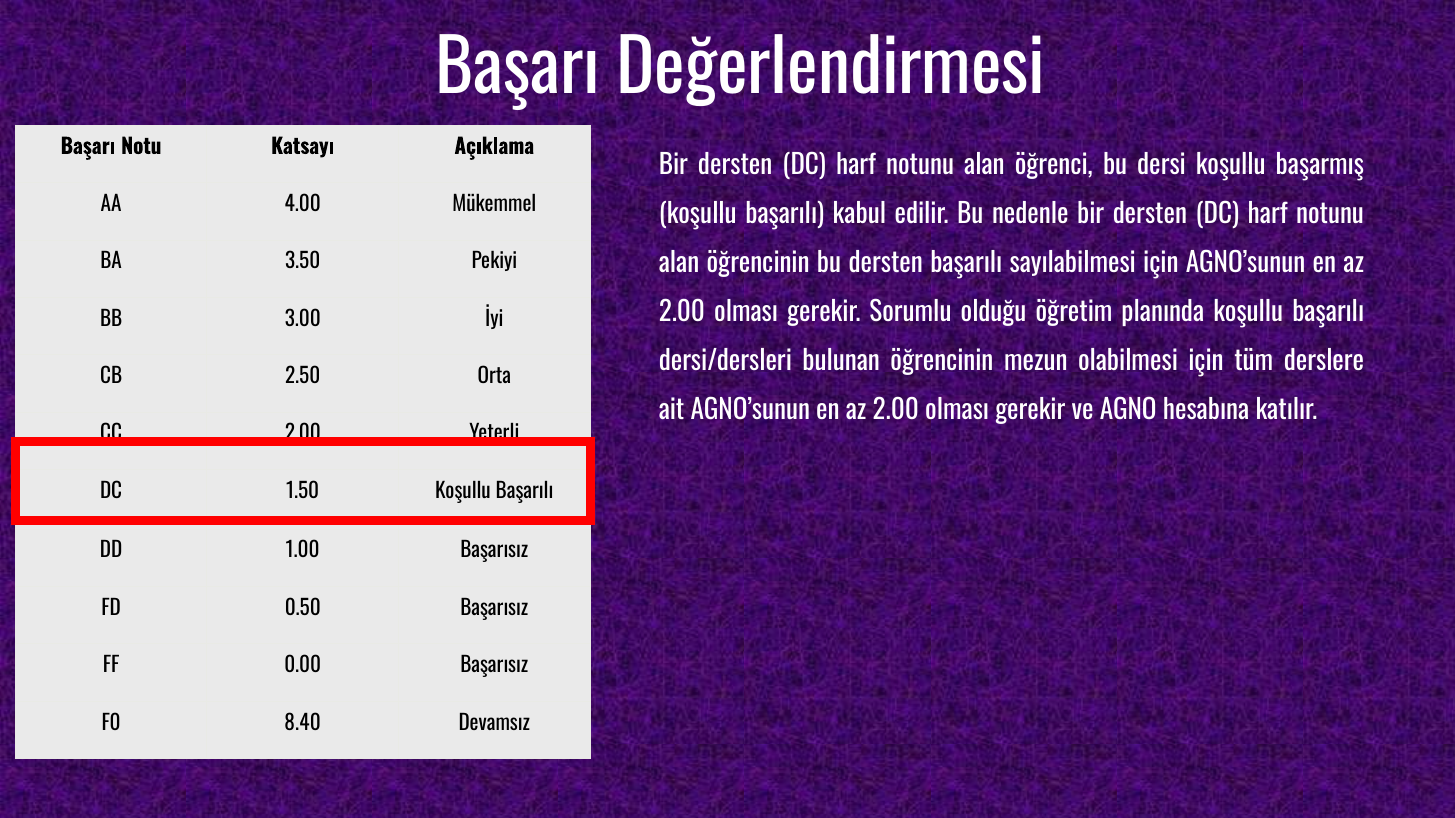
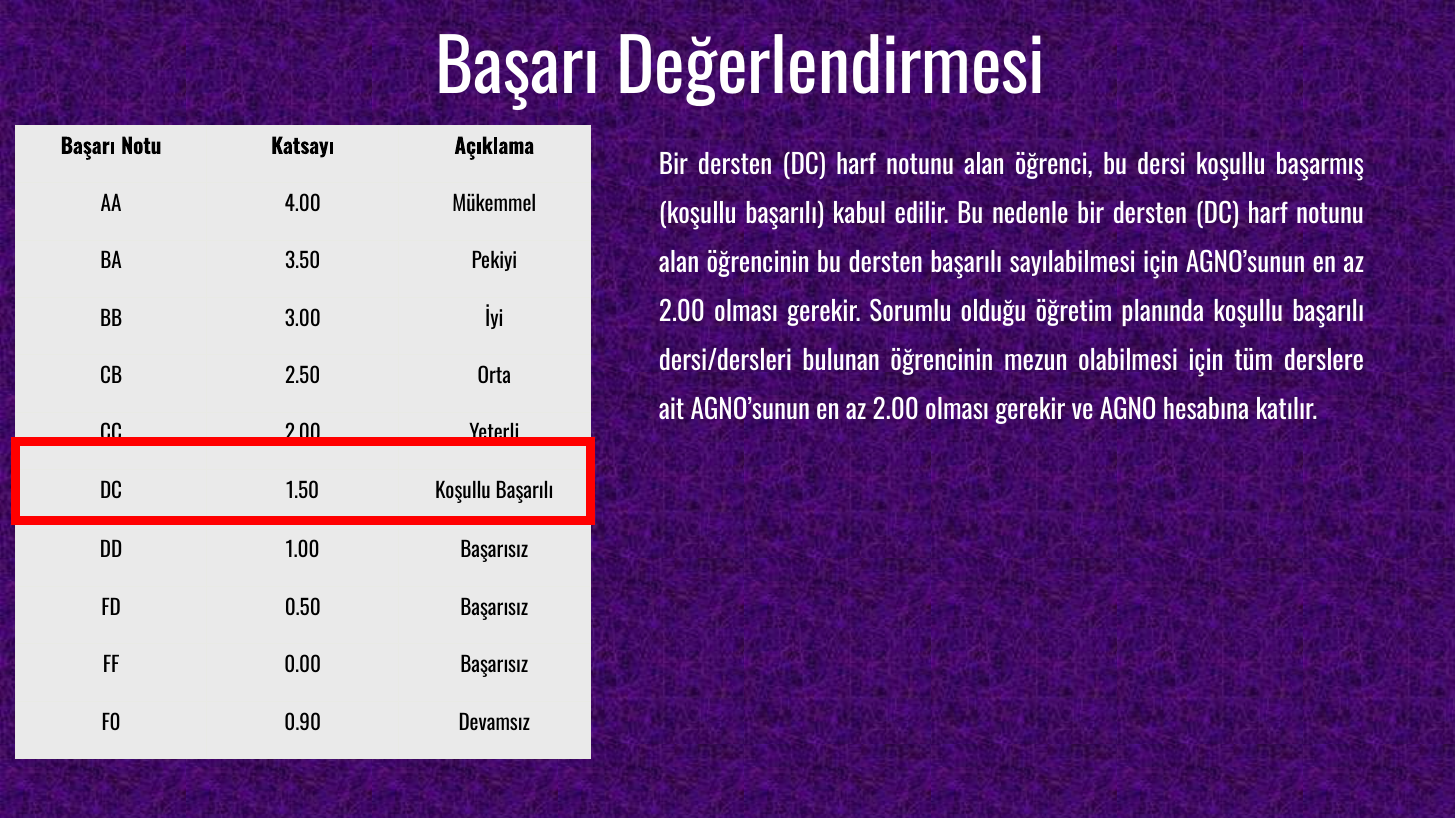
8.40: 8.40 -> 0.90 (303, 723)
